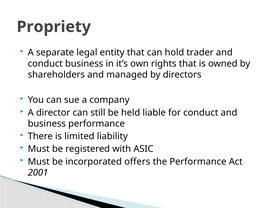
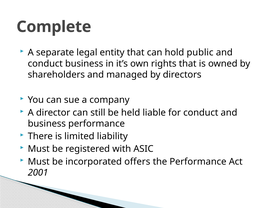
Propriety: Propriety -> Complete (54, 27)
trader: trader -> public (200, 53)
